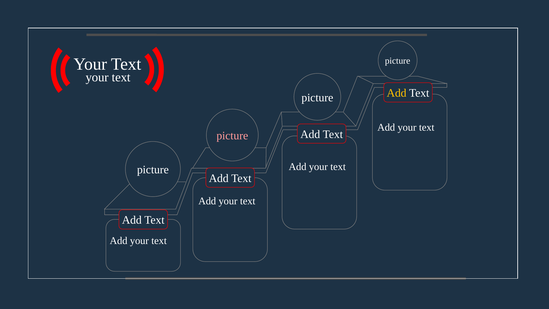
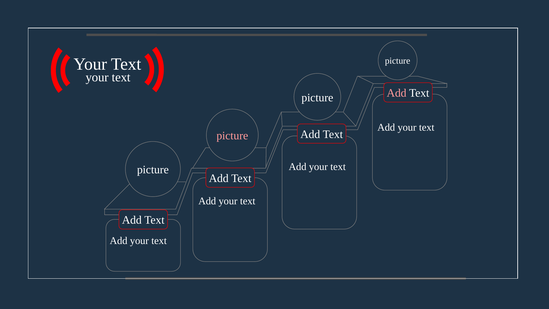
Add colour: yellow -> pink (397, 93)
